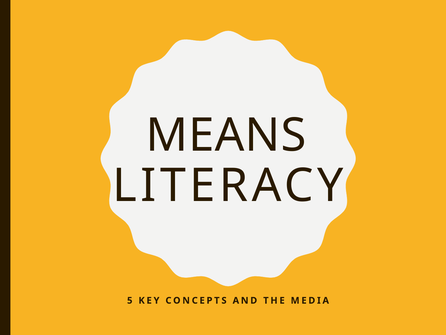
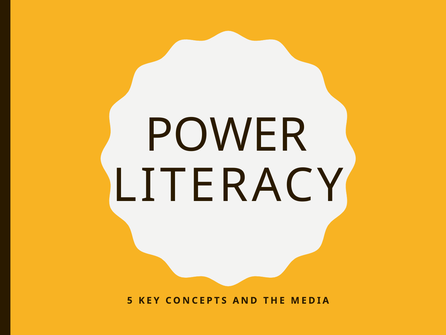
MEANS: MEANS -> POWER (226, 135)
